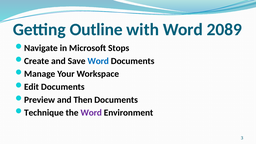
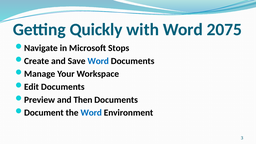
Outline: Outline -> Quickly (96, 30)
2089: 2089 -> 2075 (224, 30)
Technique: Technique -> Document (44, 113)
Word colour: purple -> blue (91, 113)
